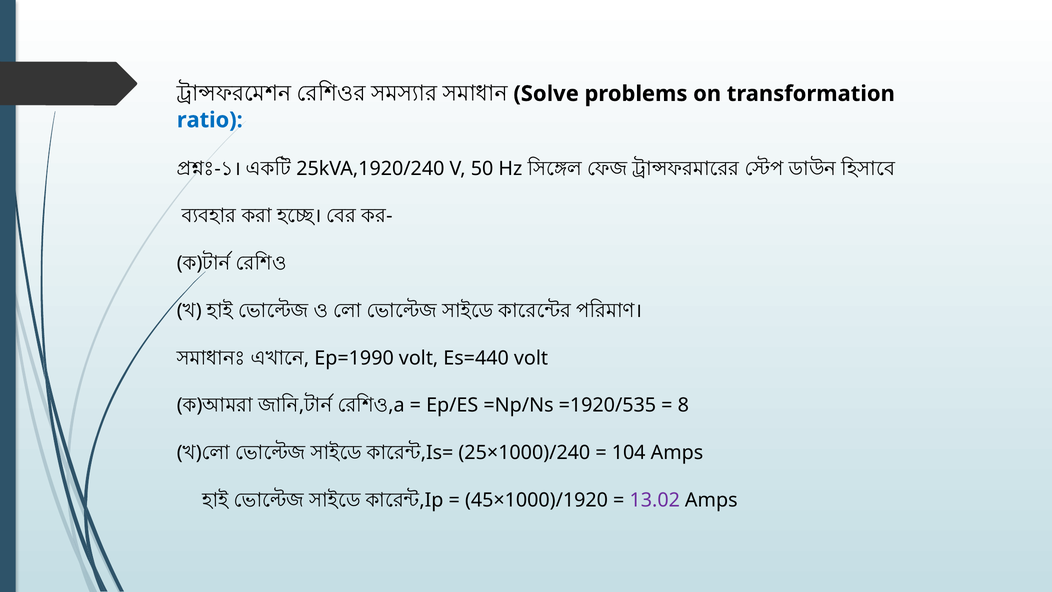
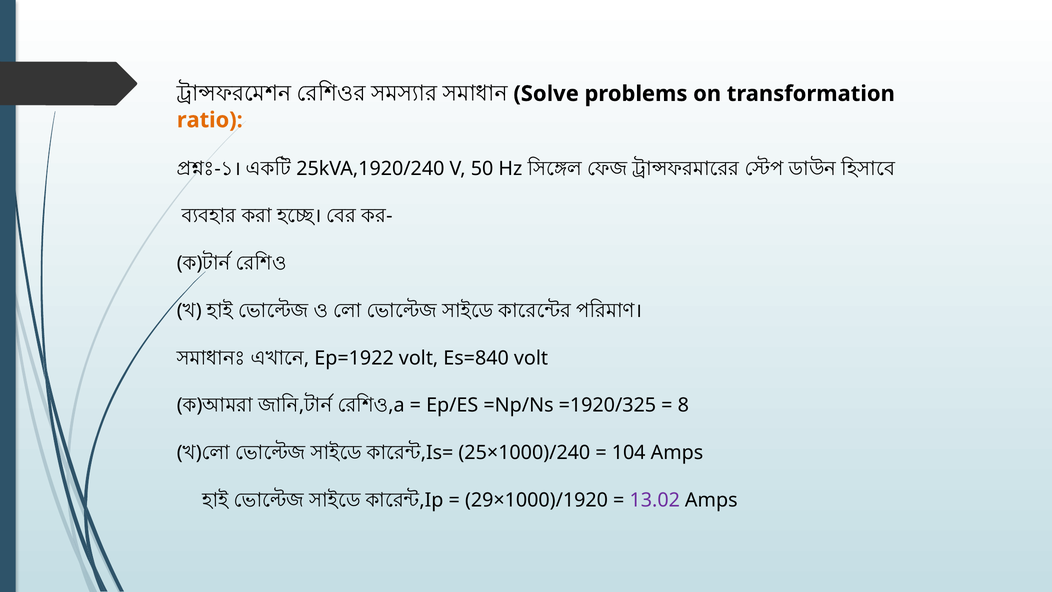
ratio colour: blue -> orange (210, 120)
Ep=1990: Ep=1990 -> Ep=1922 (354, 358)
Es=440: Es=440 -> Es=840 (476, 358)
=1920/535: =1920/535 -> =1920/325 (607, 405)
45×1000)/1920: 45×1000)/1920 -> 29×1000)/1920 (537, 500)
